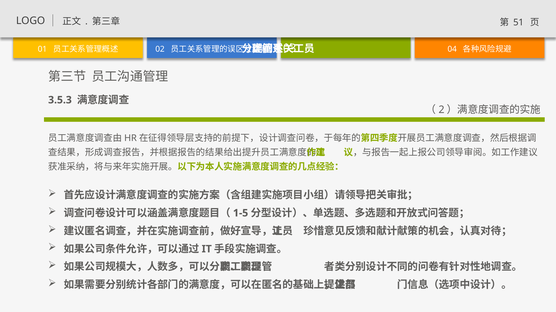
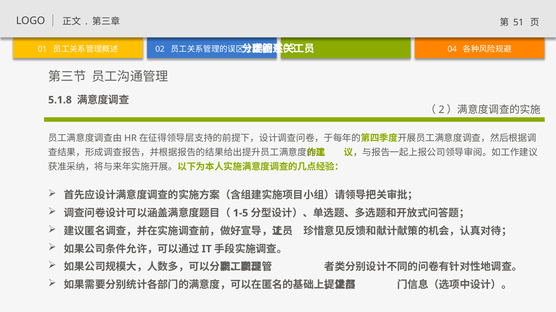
3.5.3: 3.5.3 -> 5.1.8 (60, 100)
